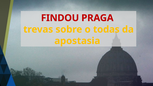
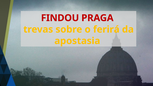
todas: todas -> ferirá (106, 29)
